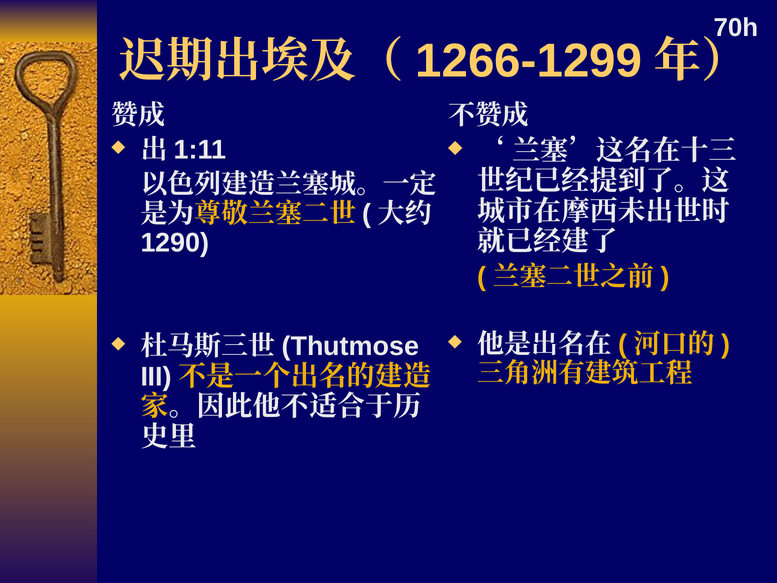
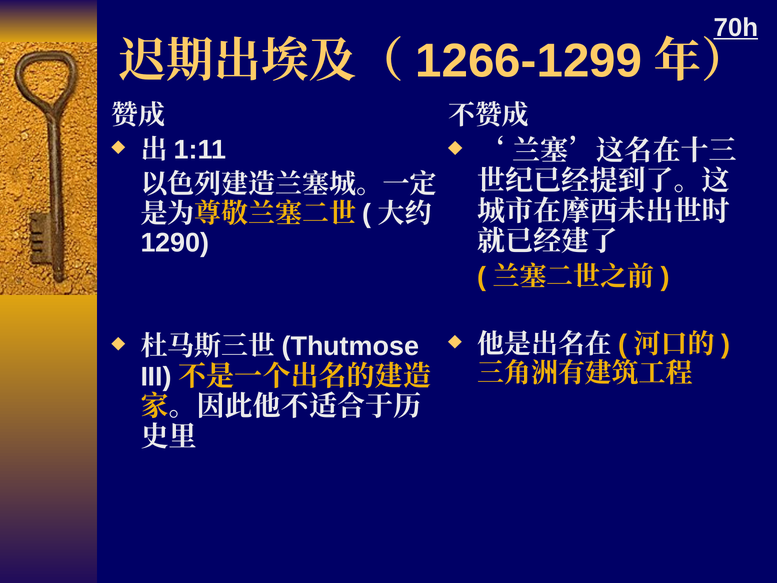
70h underline: none -> present (736, 28)
